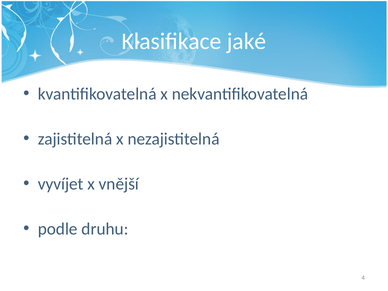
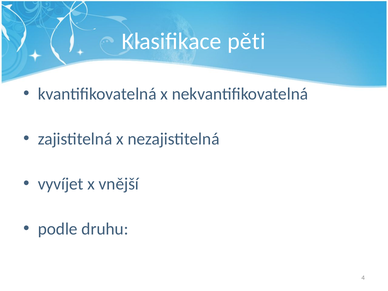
jaké: jaké -> pěti (246, 41)
